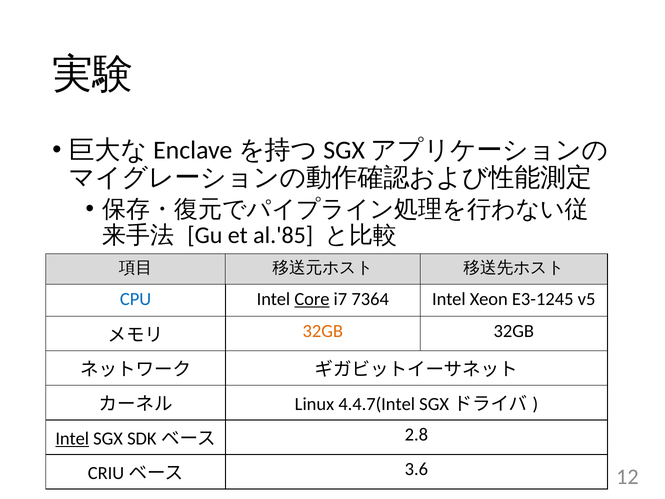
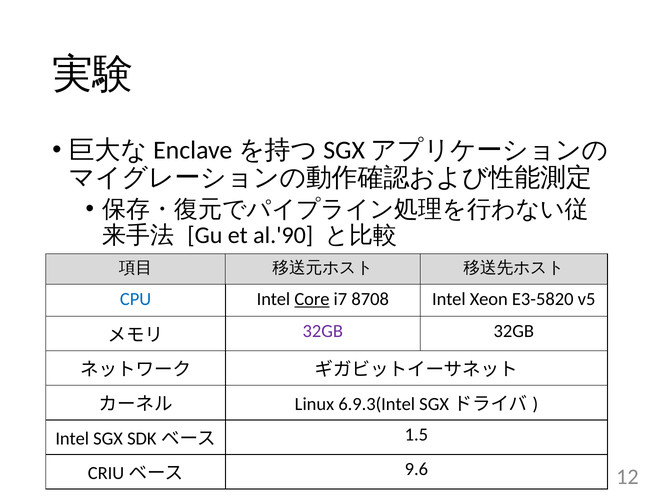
al.'85: al.'85 -> al.'90 (283, 235)
7364: 7364 -> 8708 (370, 299)
E3-1245: E3-1245 -> E3-5820 (543, 299)
32GB colour: orange -> purple (323, 331)
4.4.7(Intel: 4.4.7(Intel -> 6.9.3(Intel (377, 404)
Intel underline: present -> none (72, 438)
2.8: 2.8 -> 1.5 (416, 435)
3.6: 3.6 -> 9.6 (416, 469)
